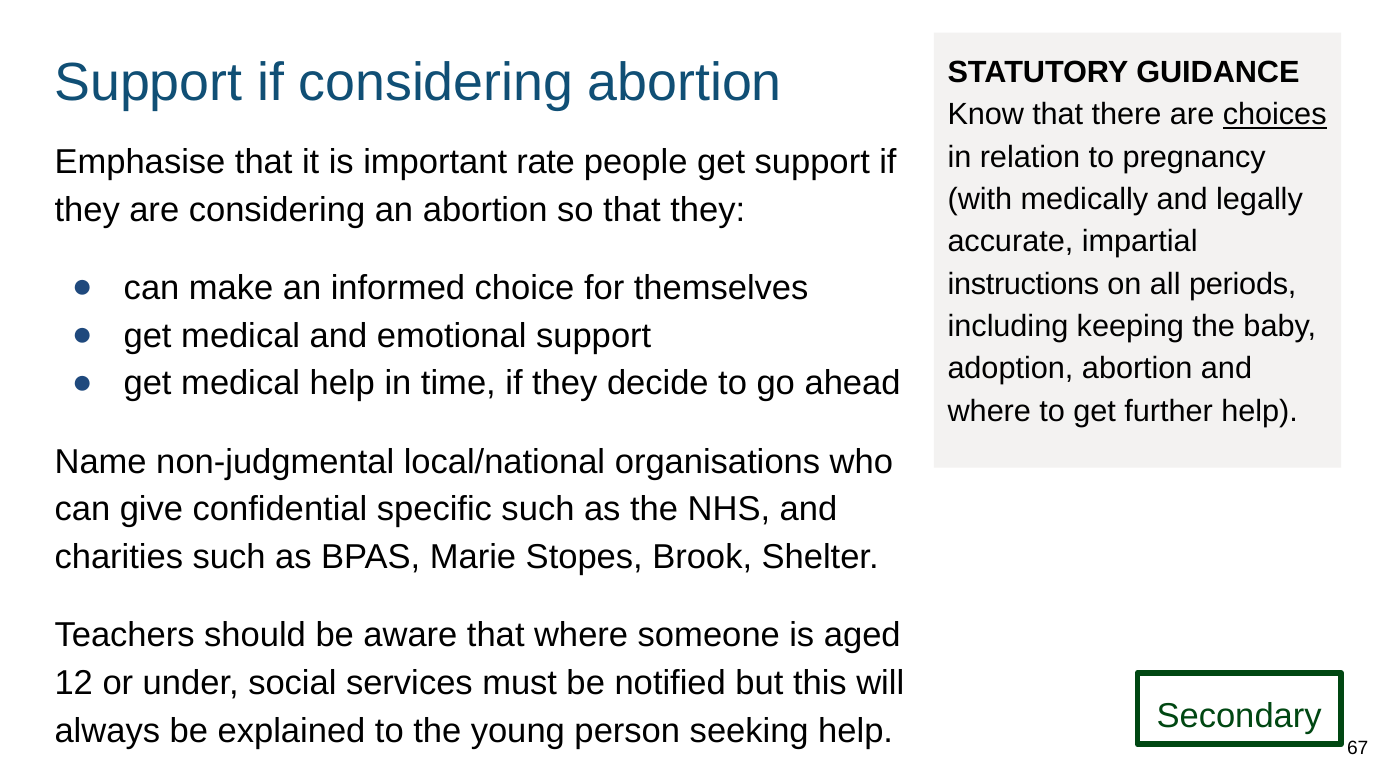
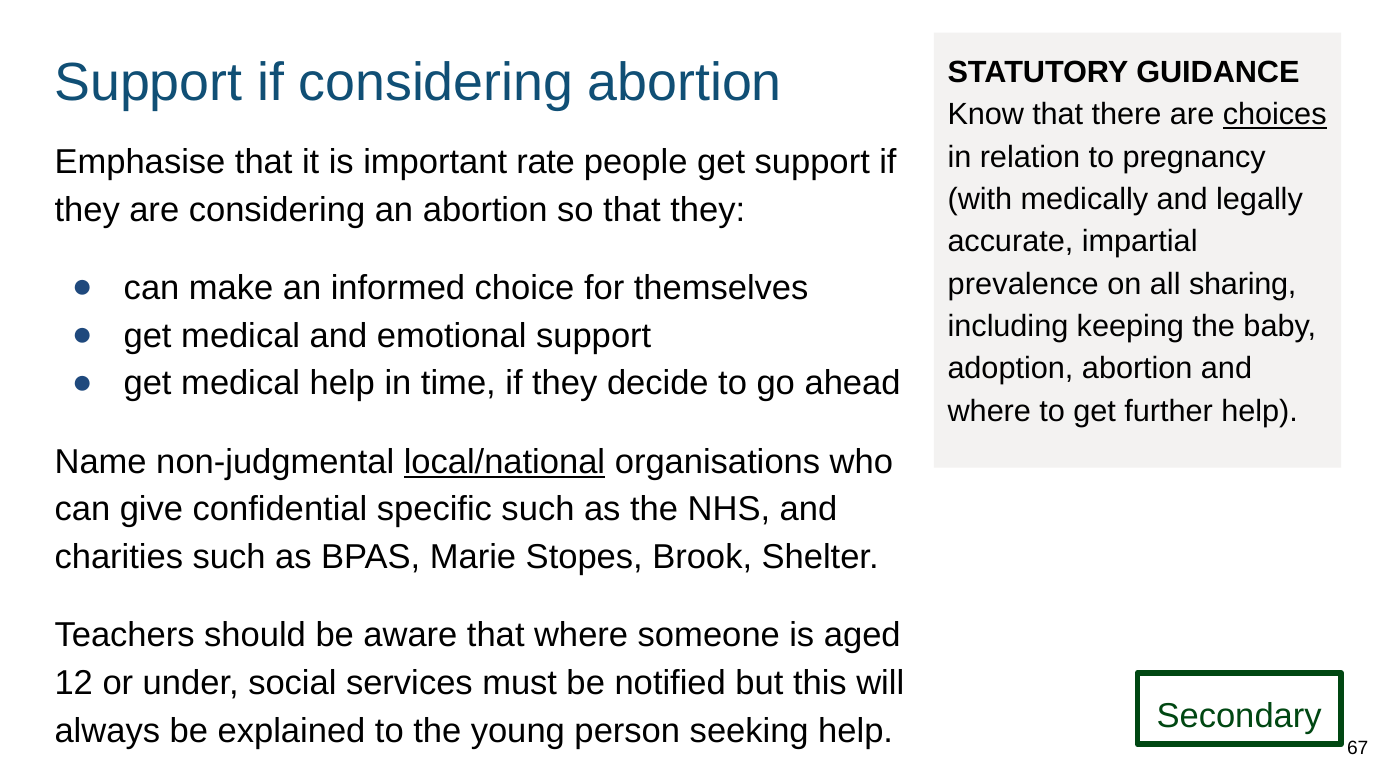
instructions: instructions -> prevalence (1023, 284)
periods: periods -> sharing (1243, 284)
local/national underline: none -> present (504, 462)
